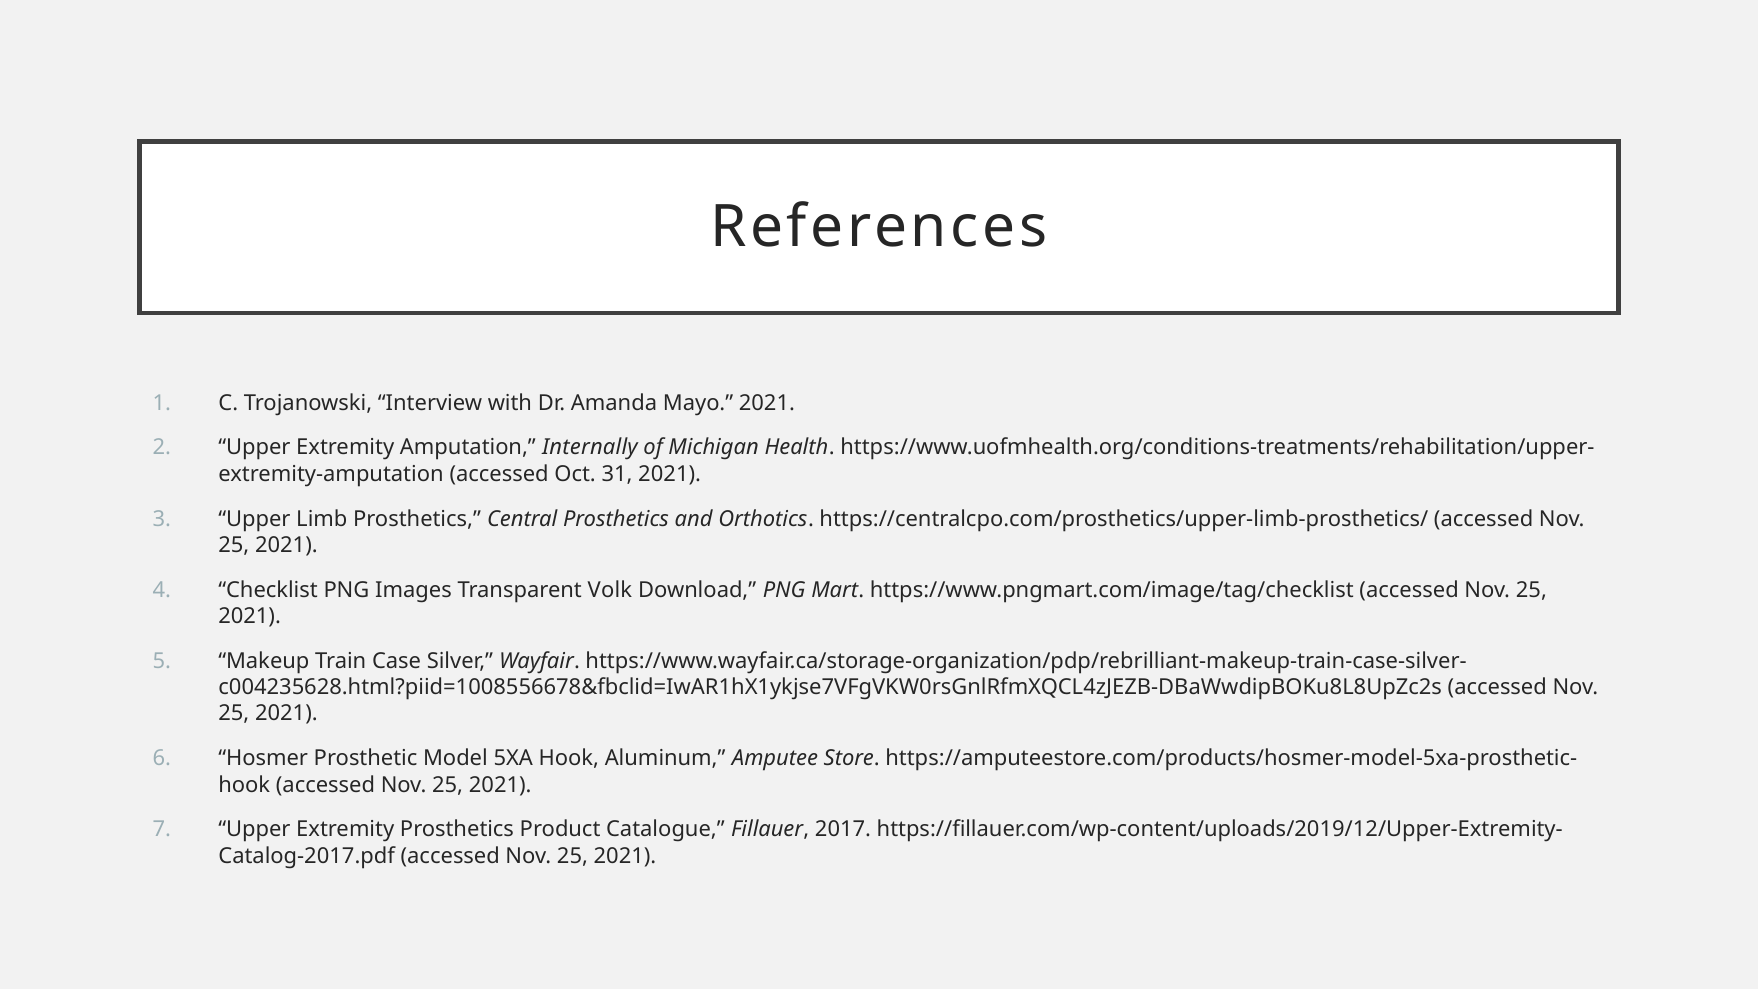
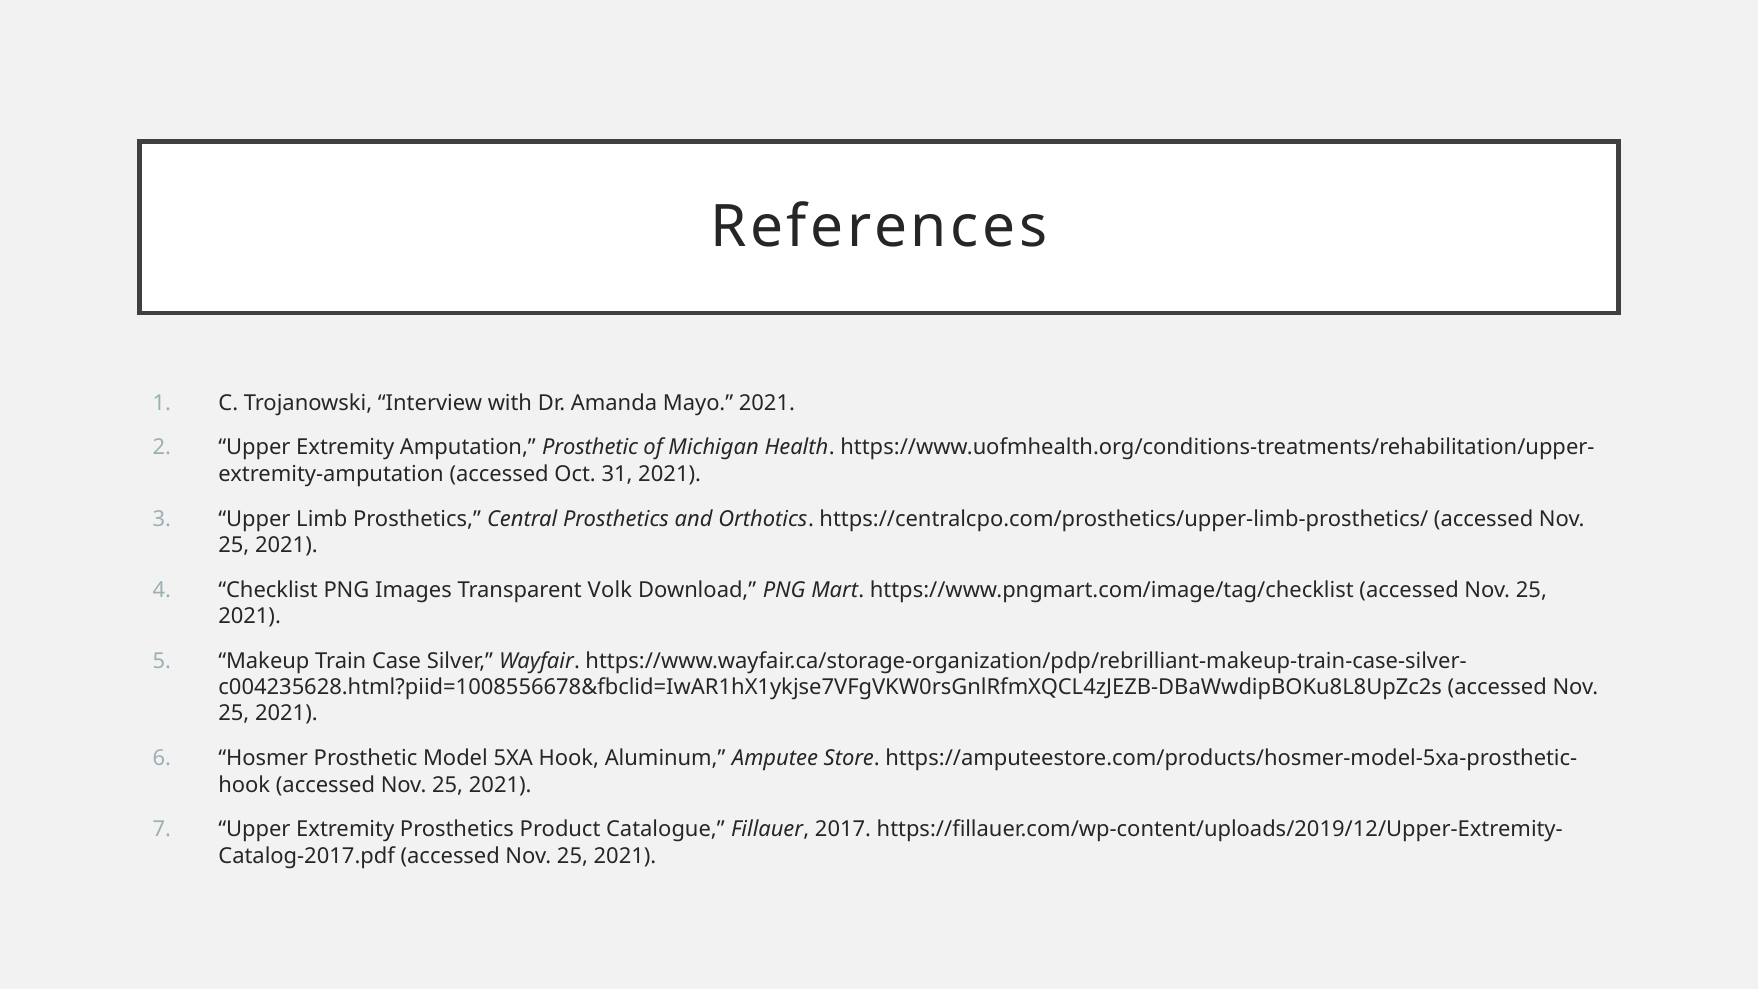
Amputation Internally: Internally -> Prosthetic (590, 448)
